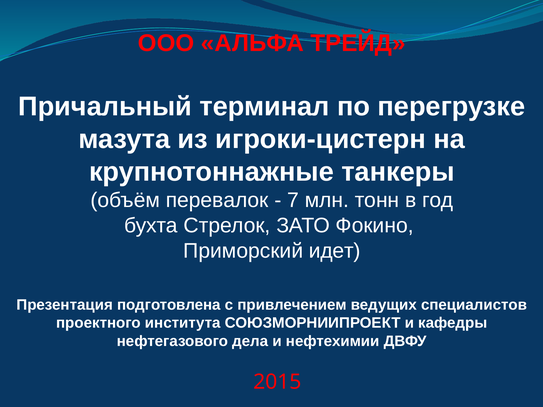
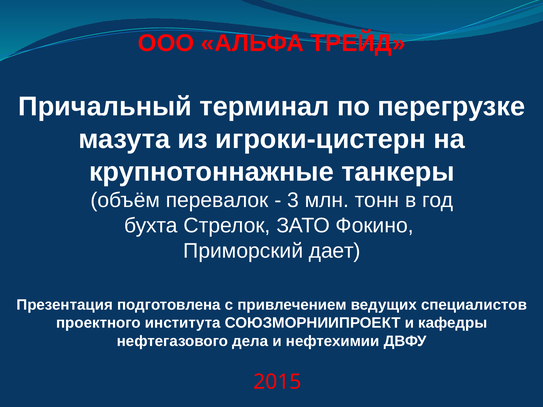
7: 7 -> 3 (293, 200)
идет: идет -> дает (335, 251)
